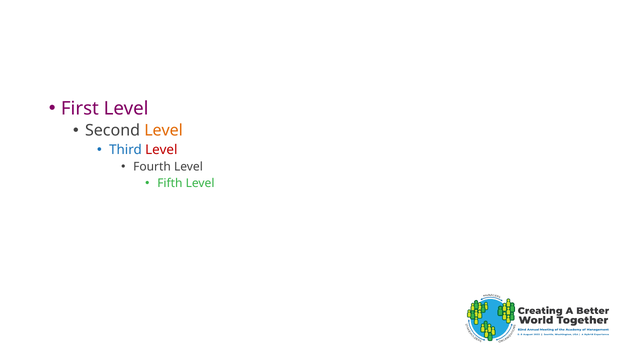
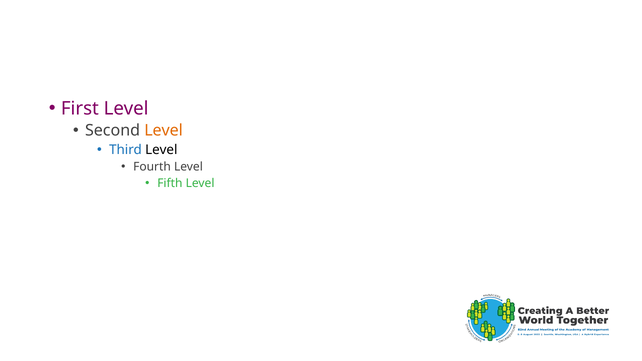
Level colour: red -> black (161, 150)
